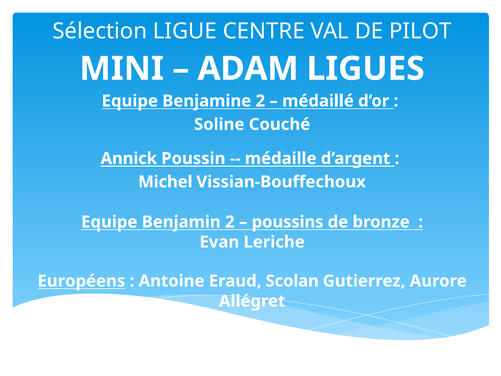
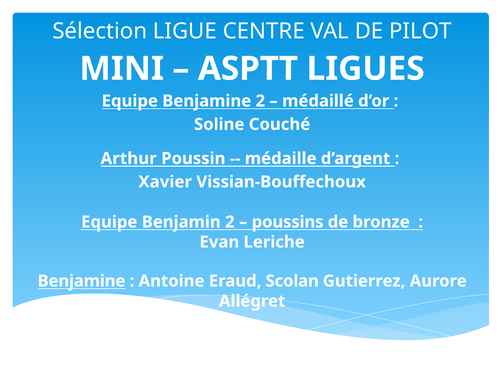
ADAM: ADAM -> ASPTT (248, 69)
Annick: Annick -> Arthur (129, 158)
Michel: Michel -> Xavier (165, 182)
Européens: Européens -> Benjamine (81, 281)
